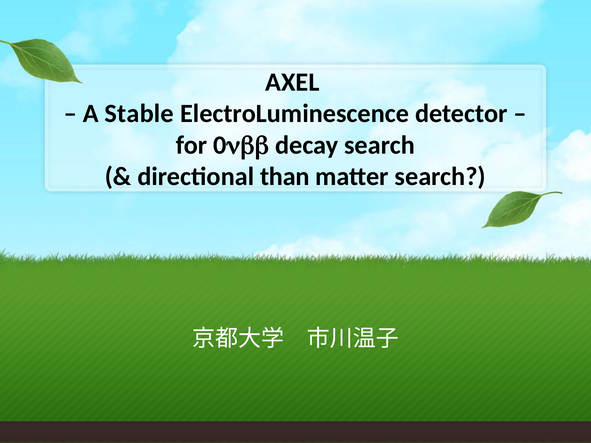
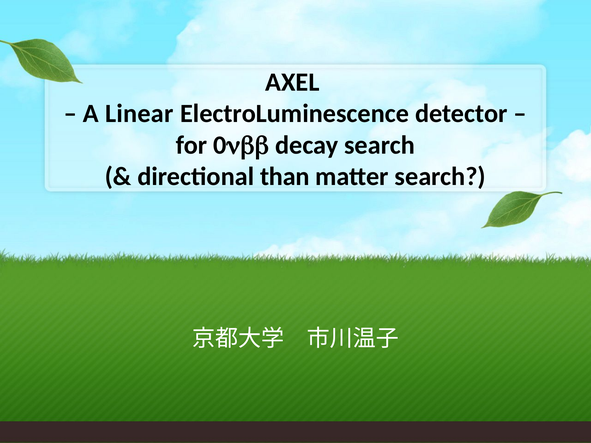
Stable: Stable -> Linear (139, 114)
